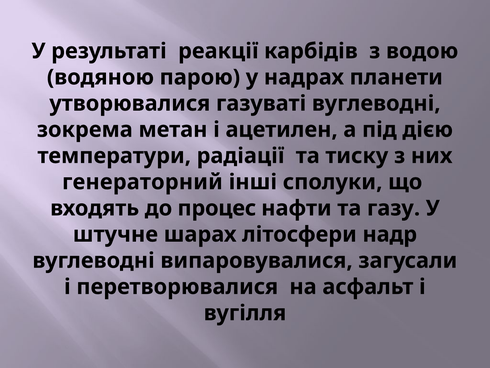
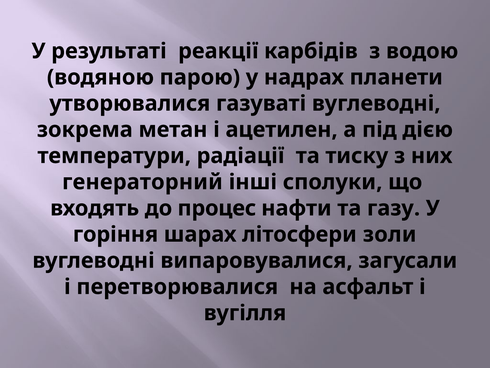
штучне: штучне -> горіння (115, 234)
надр: надр -> золи (390, 234)
